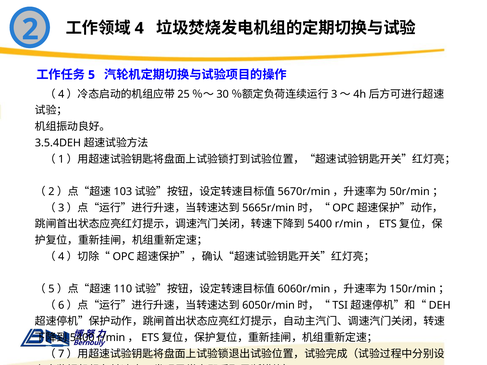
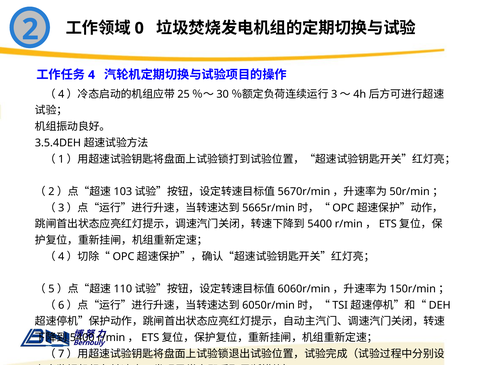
4: 4 -> 0 (139, 28)
5: 5 -> 4 (92, 75)
